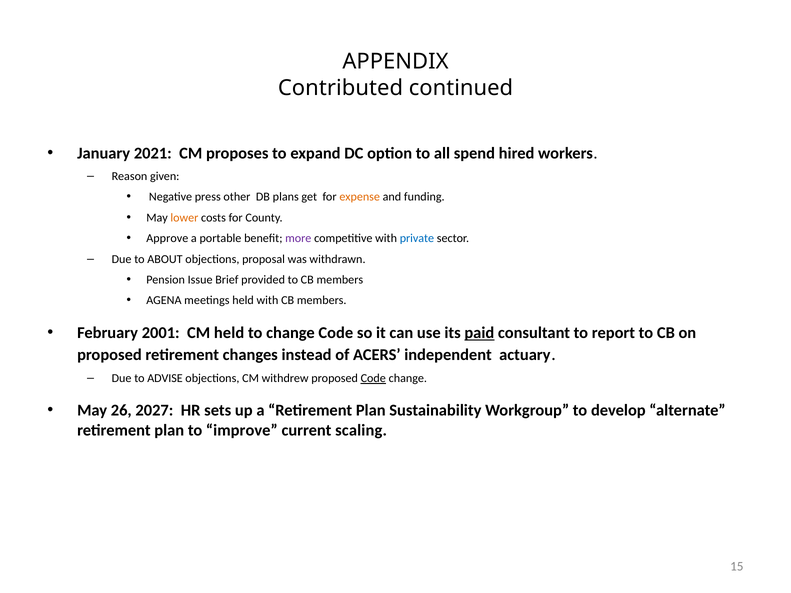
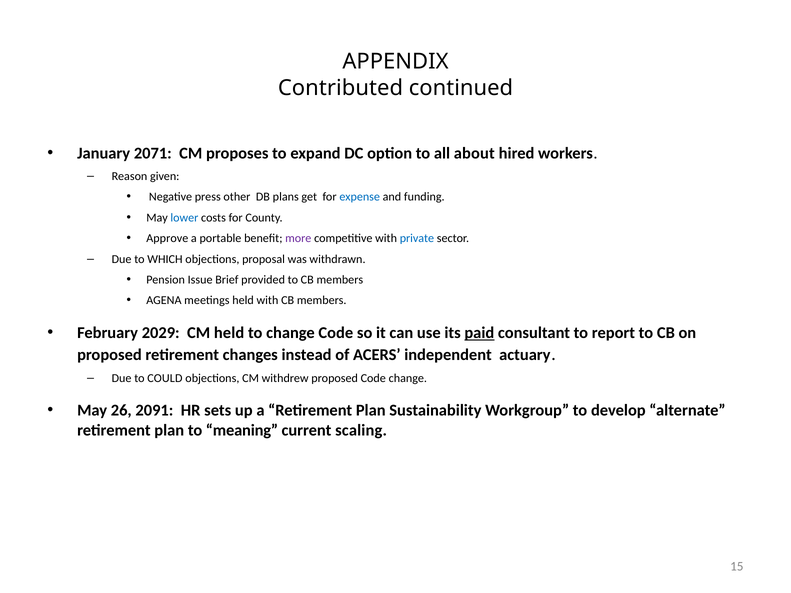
2021: 2021 -> 2071 (153, 153)
spend: spend -> about (474, 153)
expense colour: orange -> blue (360, 197)
lower colour: orange -> blue (184, 218)
ABOUT: ABOUT -> WHICH (165, 259)
2001: 2001 -> 2029 (161, 333)
ADVISE: ADVISE -> COULD (165, 379)
Code underline: present -> none (373, 379)
2027: 2027 -> 2091 (154, 411)
improve: improve -> meaning (242, 430)
